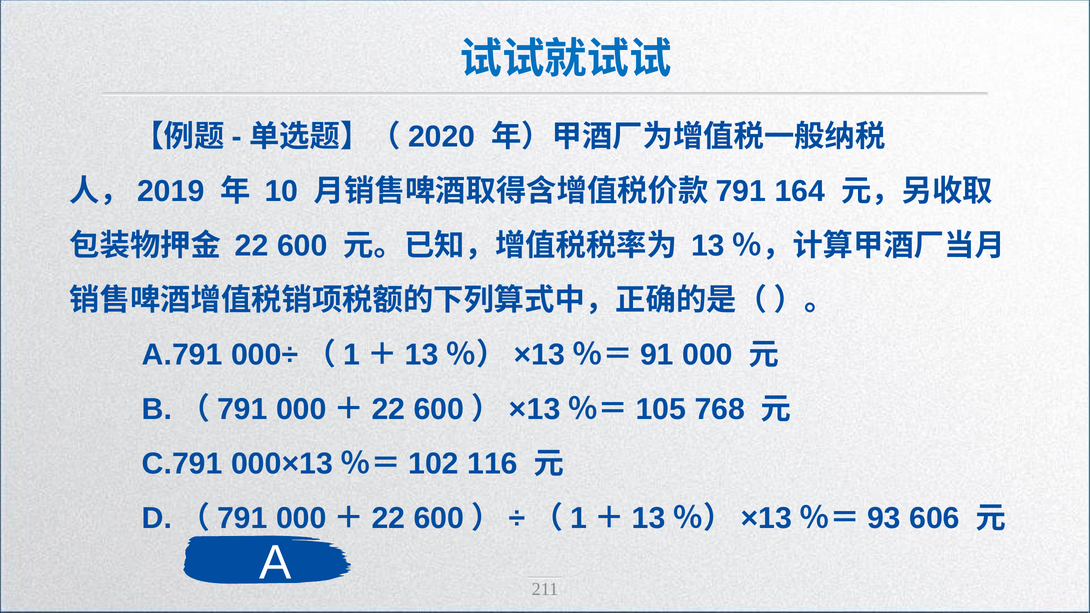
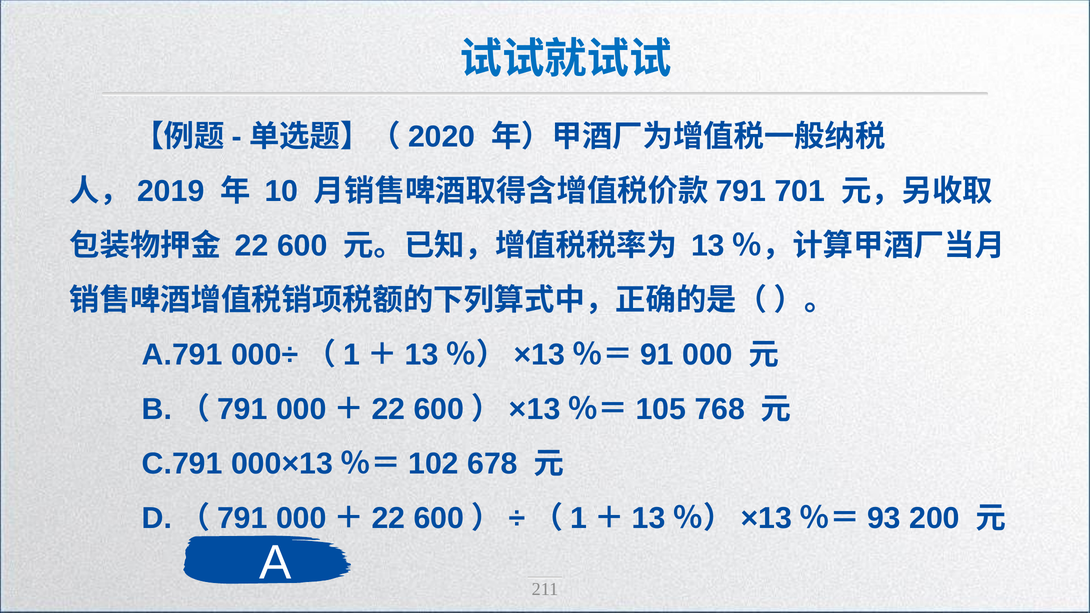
164: 164 -> 701 (800, 191)
116: 116 -> 678 (493, 464)
606: 606 -> 200 (935, 518)
